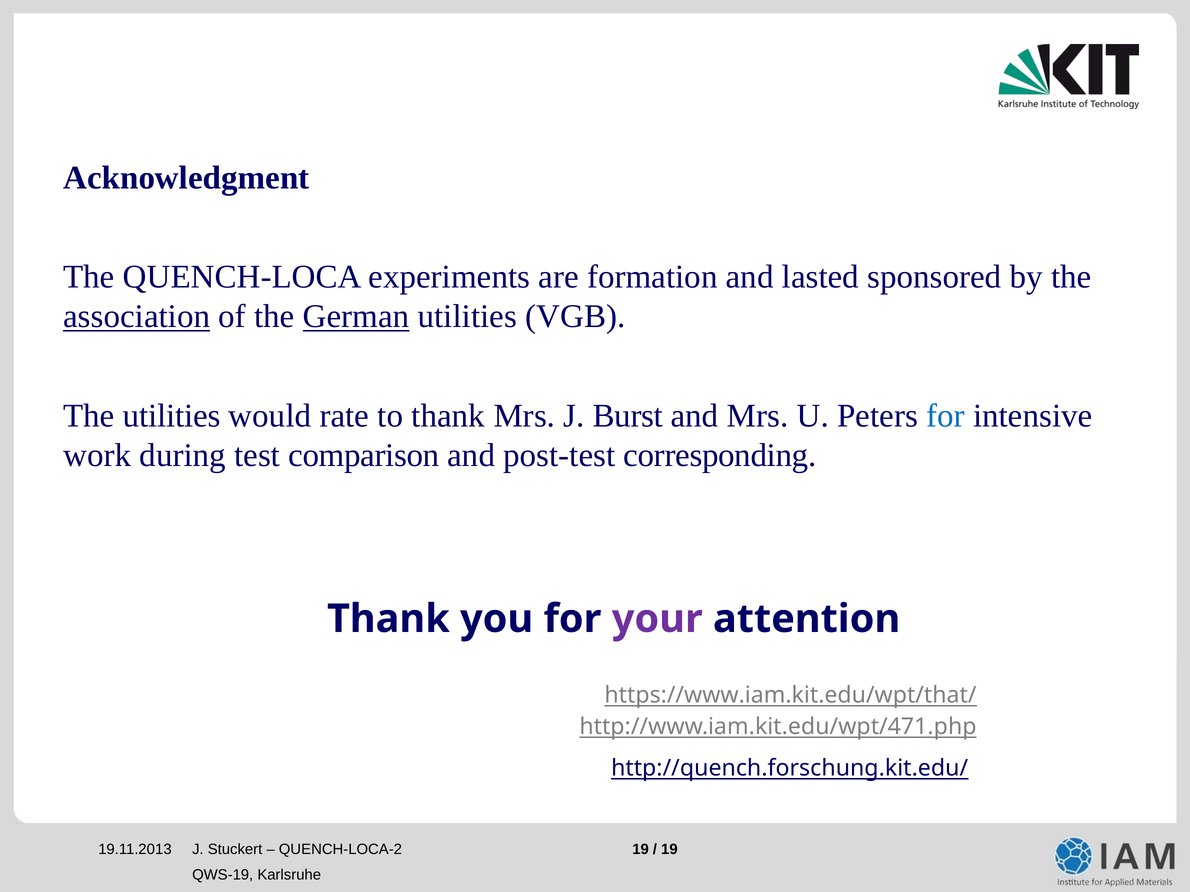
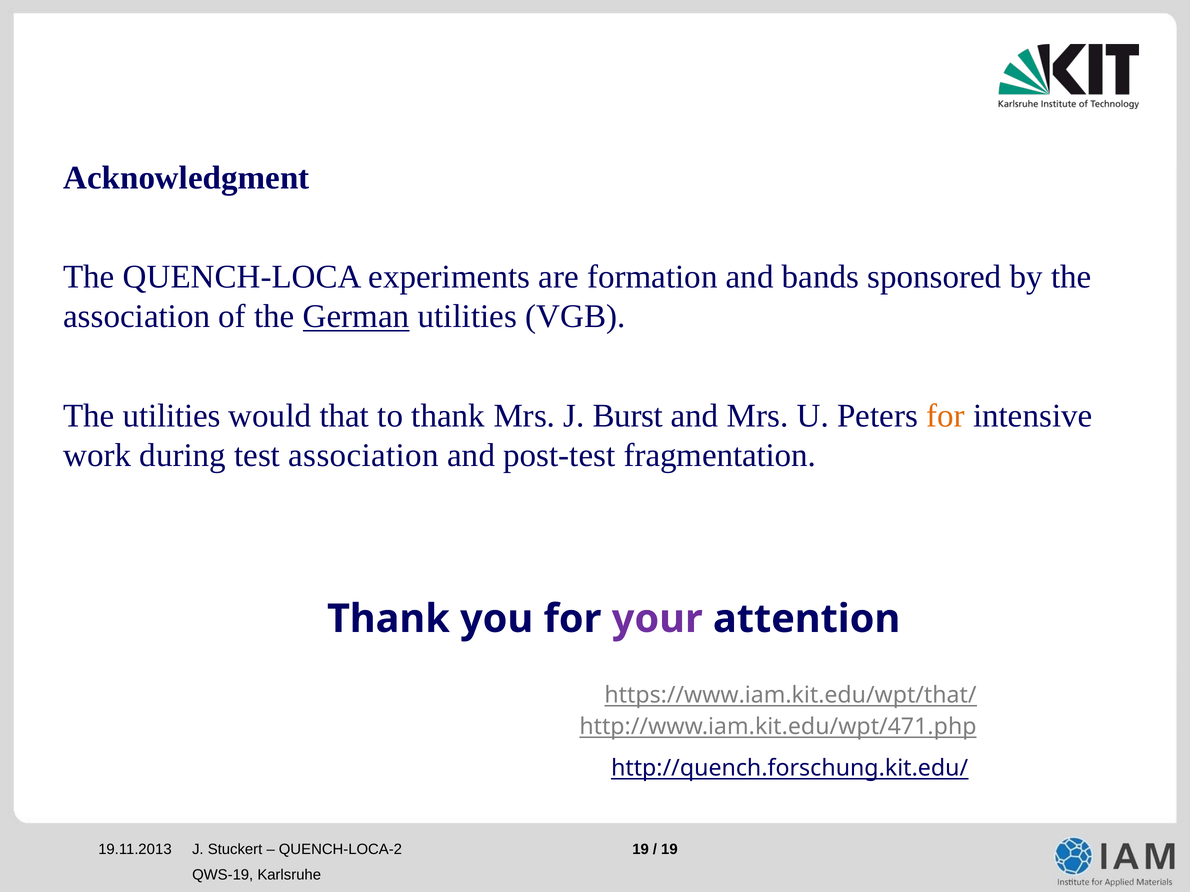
lasted: lasted -> bands (820, 277)
association underline: present -> none (137, 317)
rate: rate -> that (344, 416)
for colour: blue -> orange (945, 416)
test comparison: comparison -> association (364, 456)
corresponding: corresponding -> fragmentation (720, 456)
